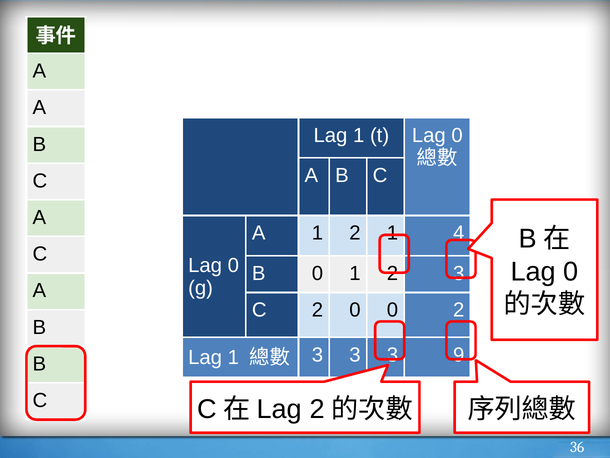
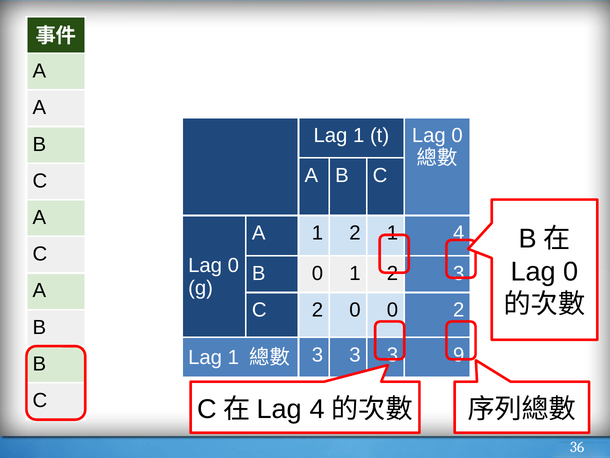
Lag 2: 2 -> 4 (317, 409)
